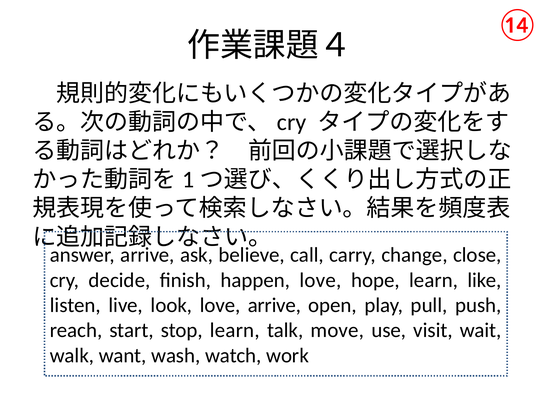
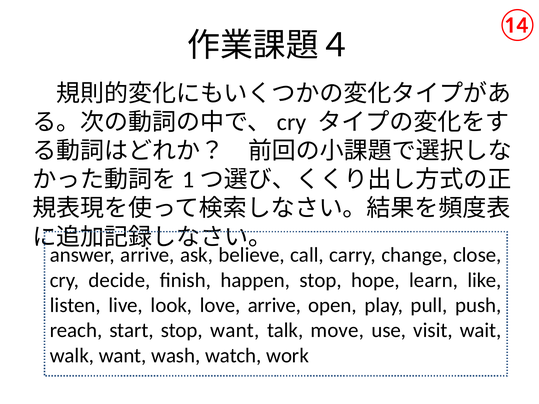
happen love: love -> stop (321, 280)
stop learn: learn -> want (235, 331)
